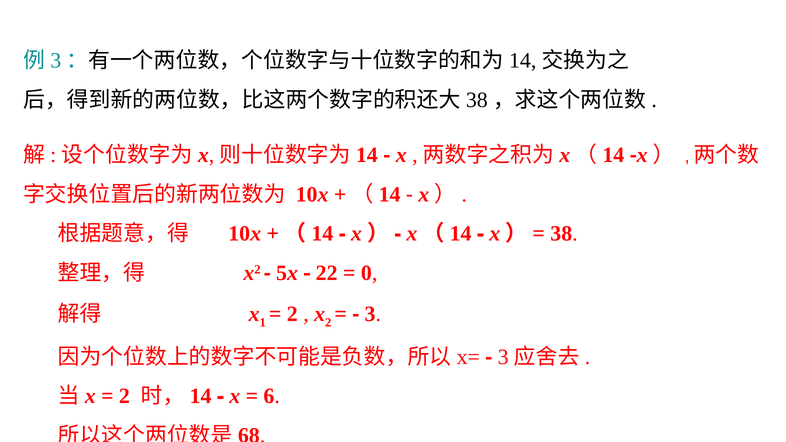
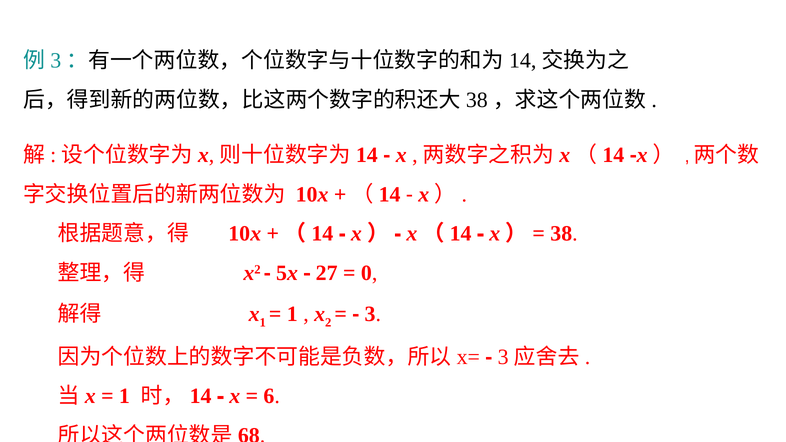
22: 22 -> 27 (327, 273)
2: 2 -> 1 (292, 314)
2: 2 -> 1 (124, 396)
